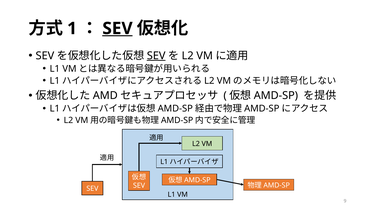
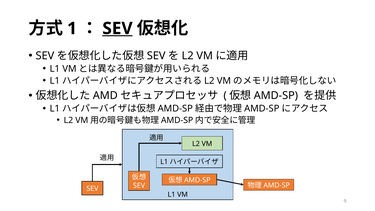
SEV underline: present -> none (156, 56)
